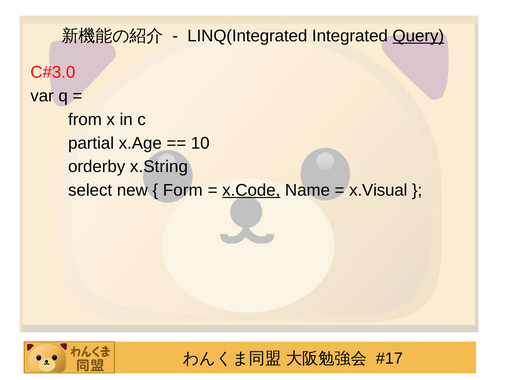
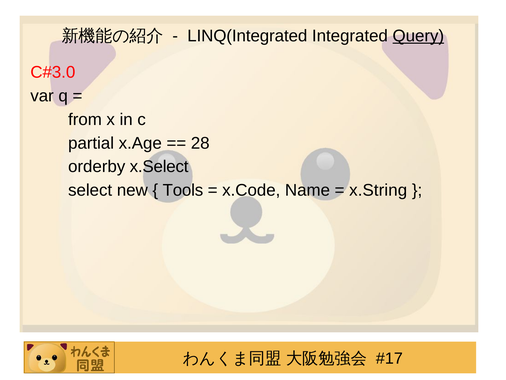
10: 10 -> 28 (200, 143)
x.String: x.String -> x.Select (159, 167)
Form: Form -> Tools (183, 190)
x.Code underline: present -> none (251, 190)
x.Visual: x.Visual -> x.String (378, 190)
